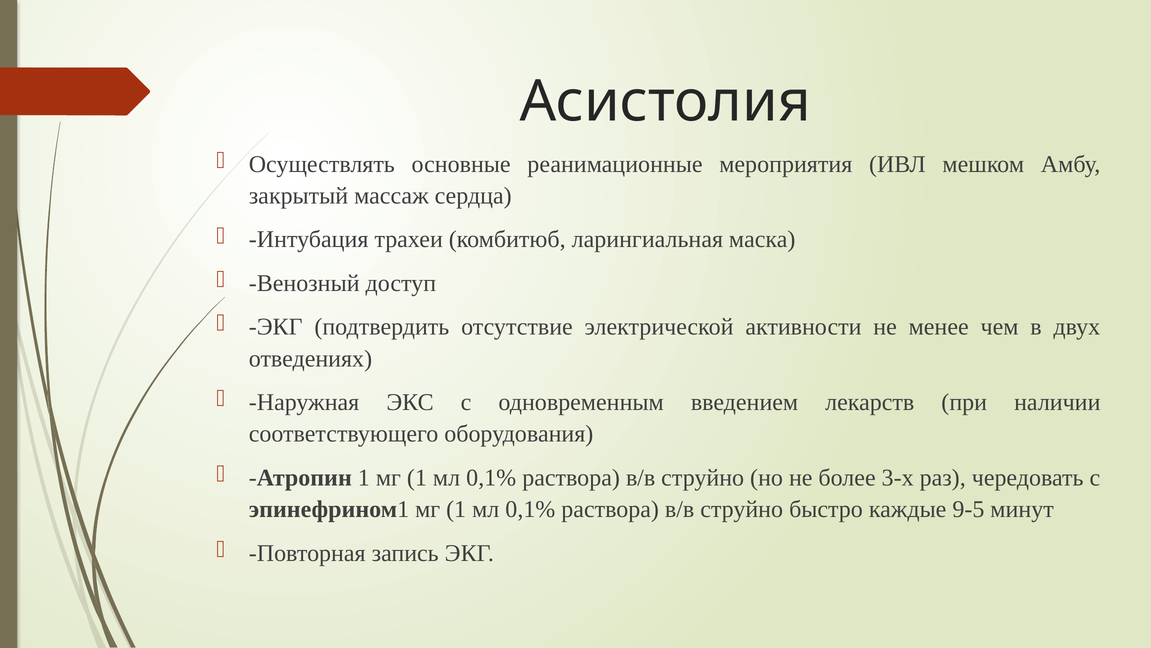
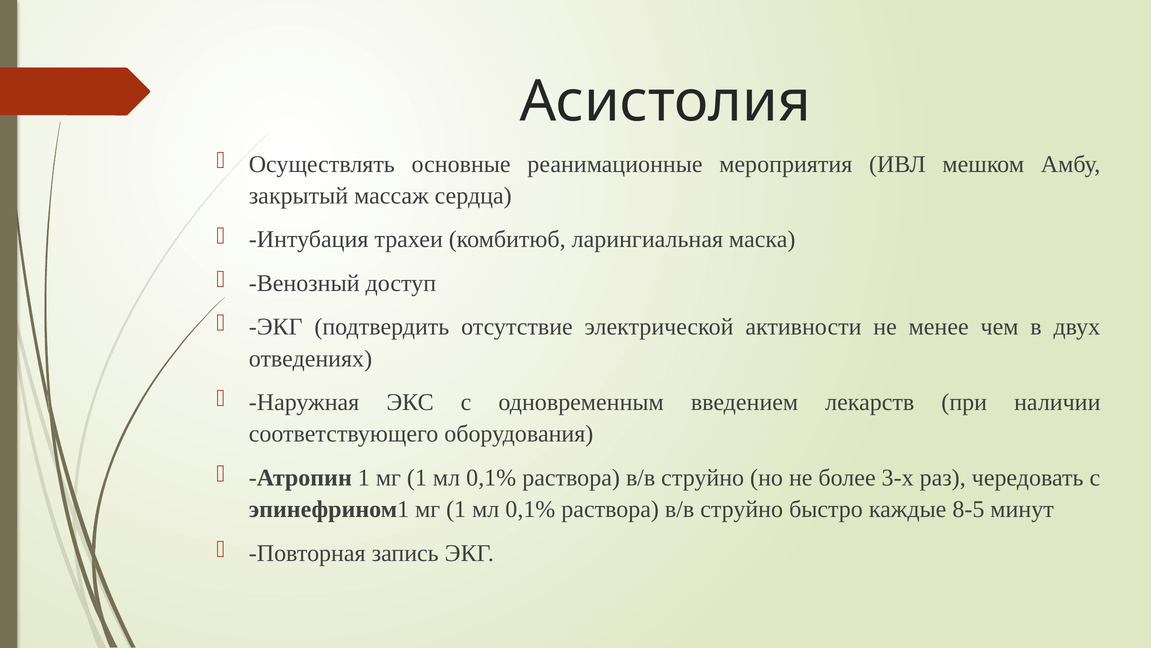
9-5: 9-5 -> 8-5 (968, 509)
